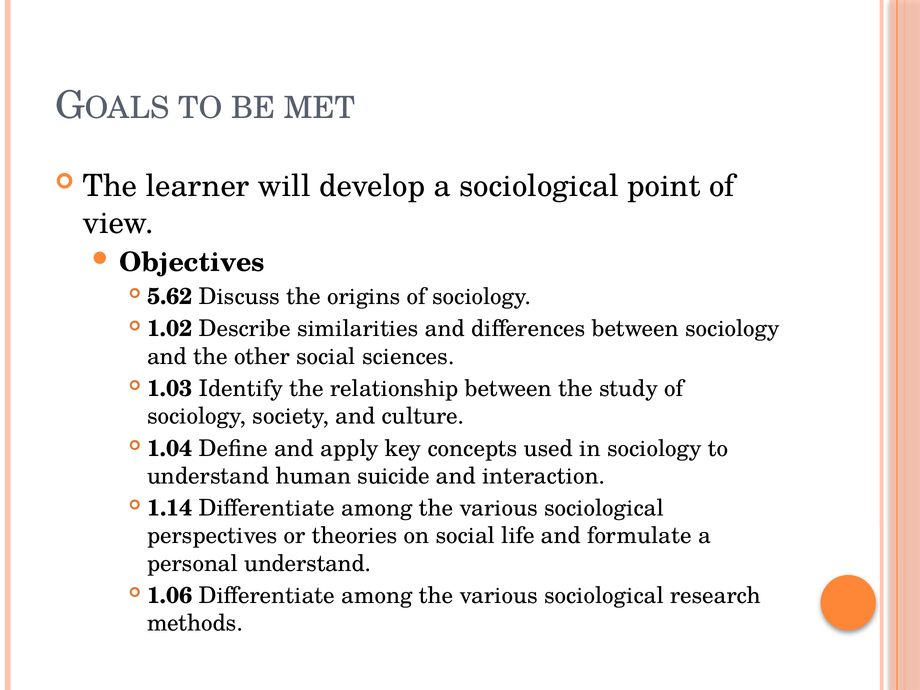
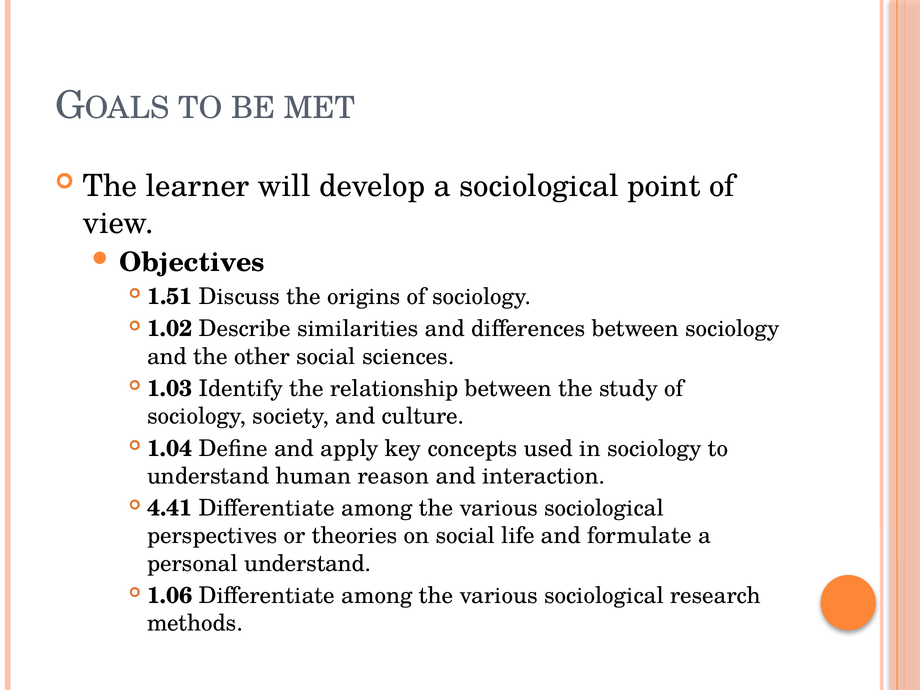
5.62: 5.62 -> 1.51 (170, 297)
suicide: suicide -> reason (393, 476)
1.14: 1.14 -> 4.41 (170, 508)
